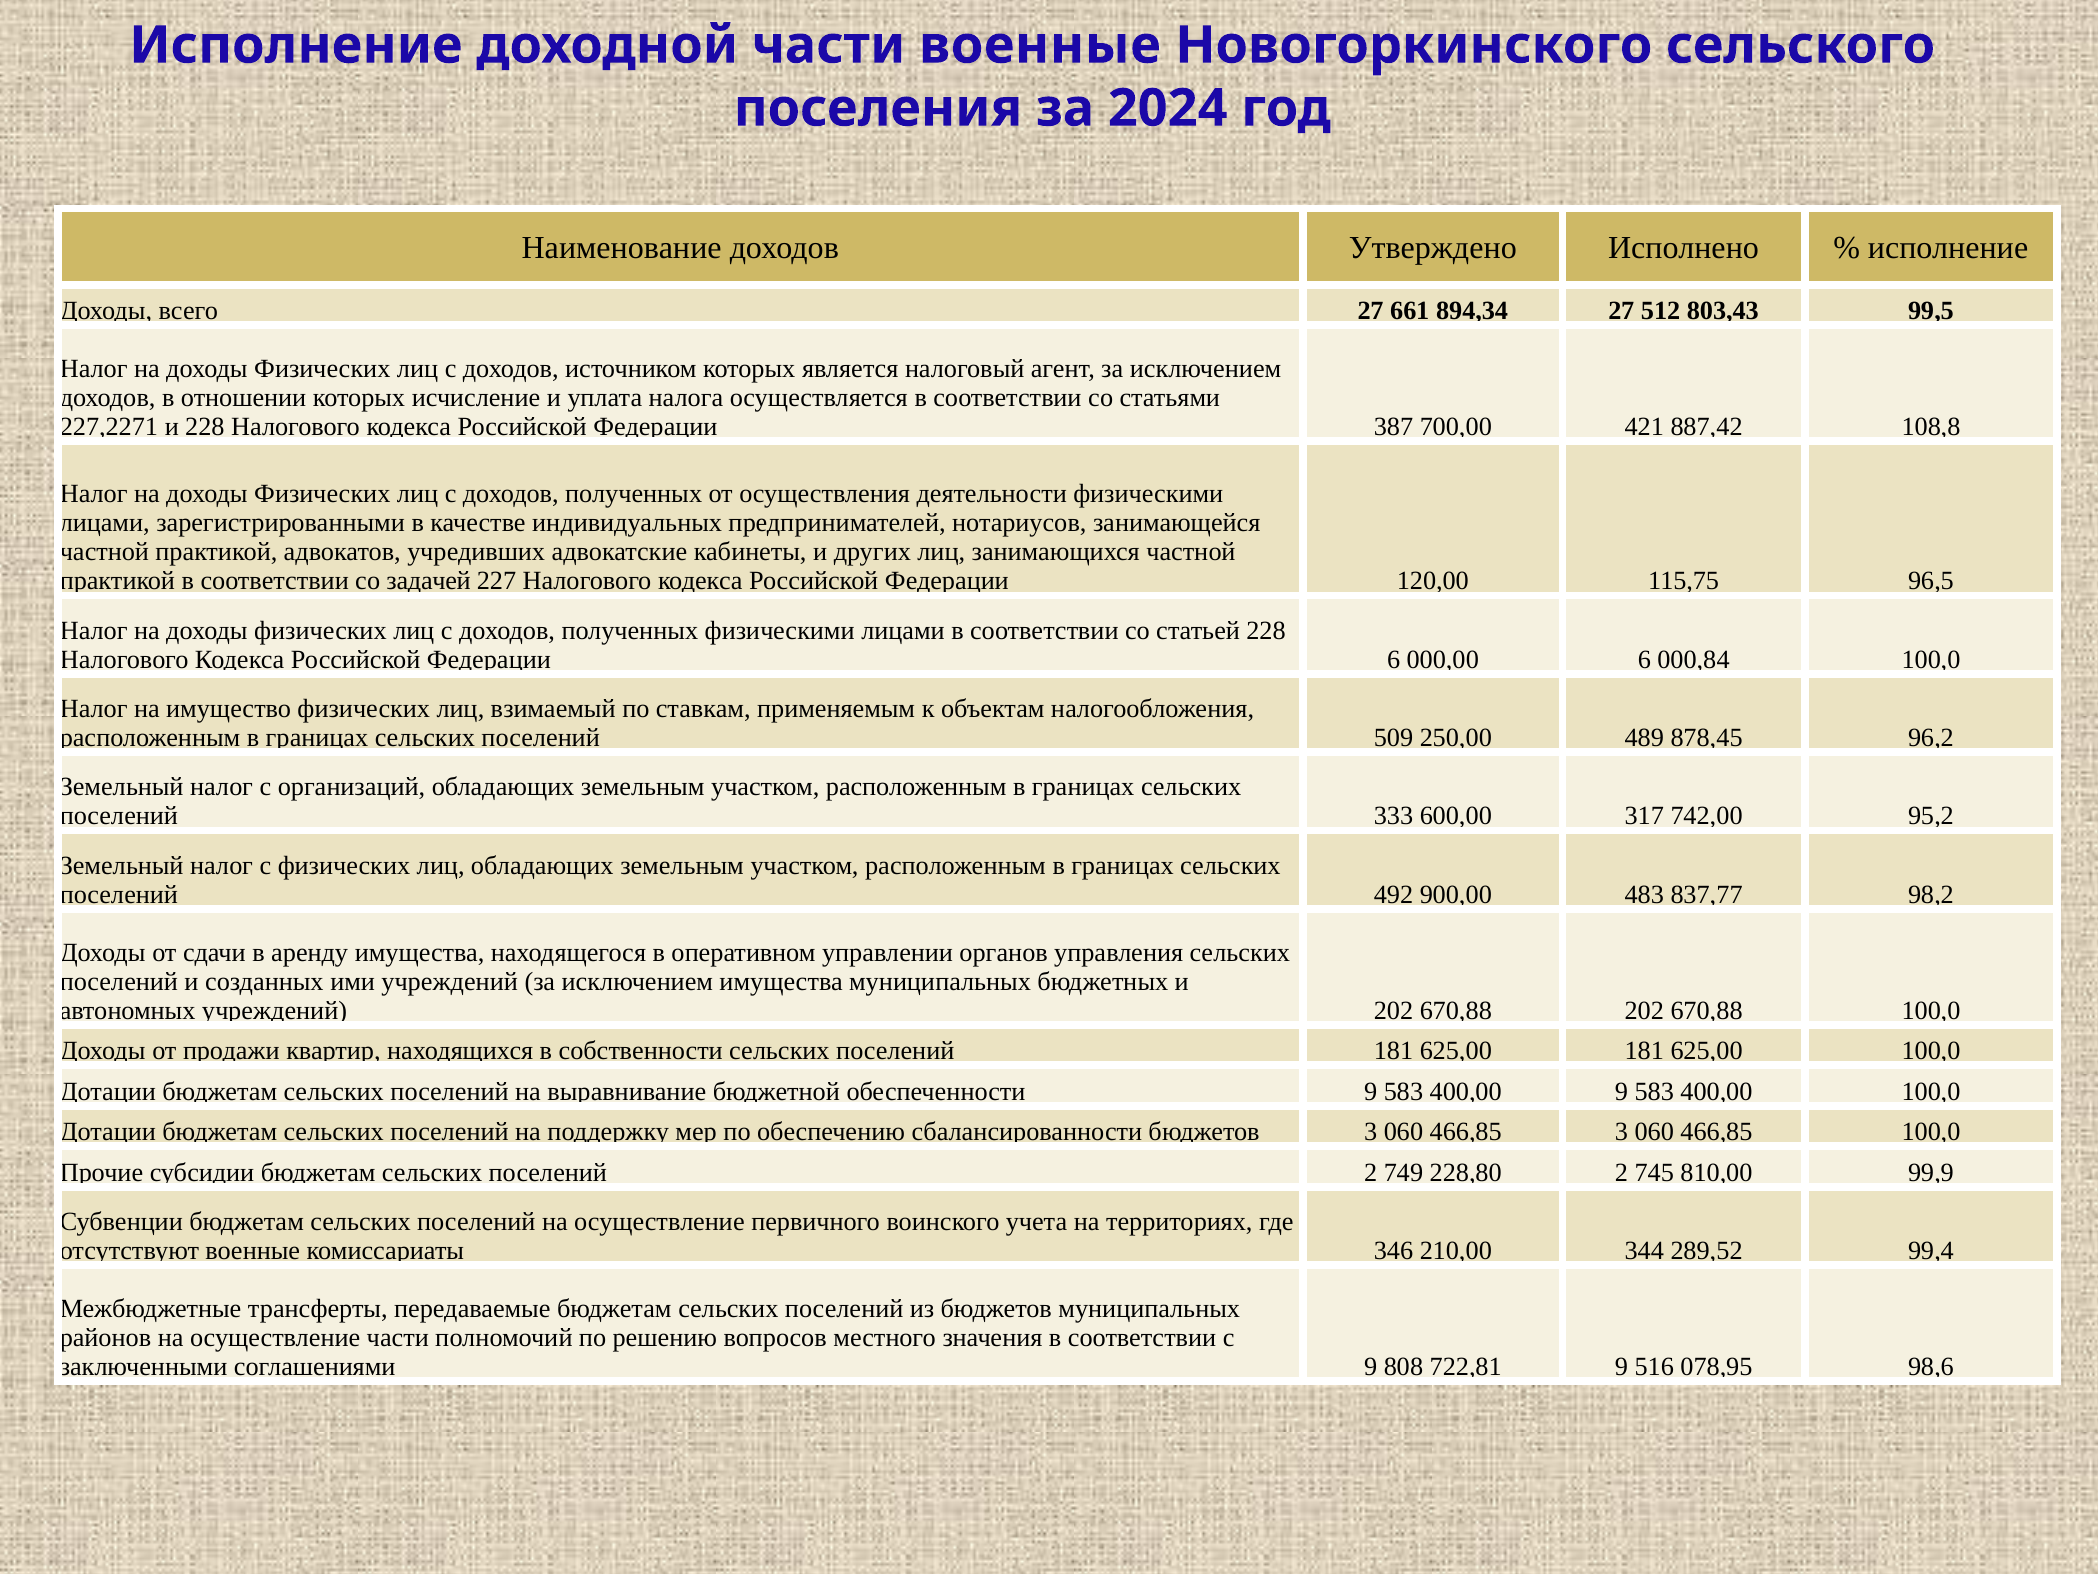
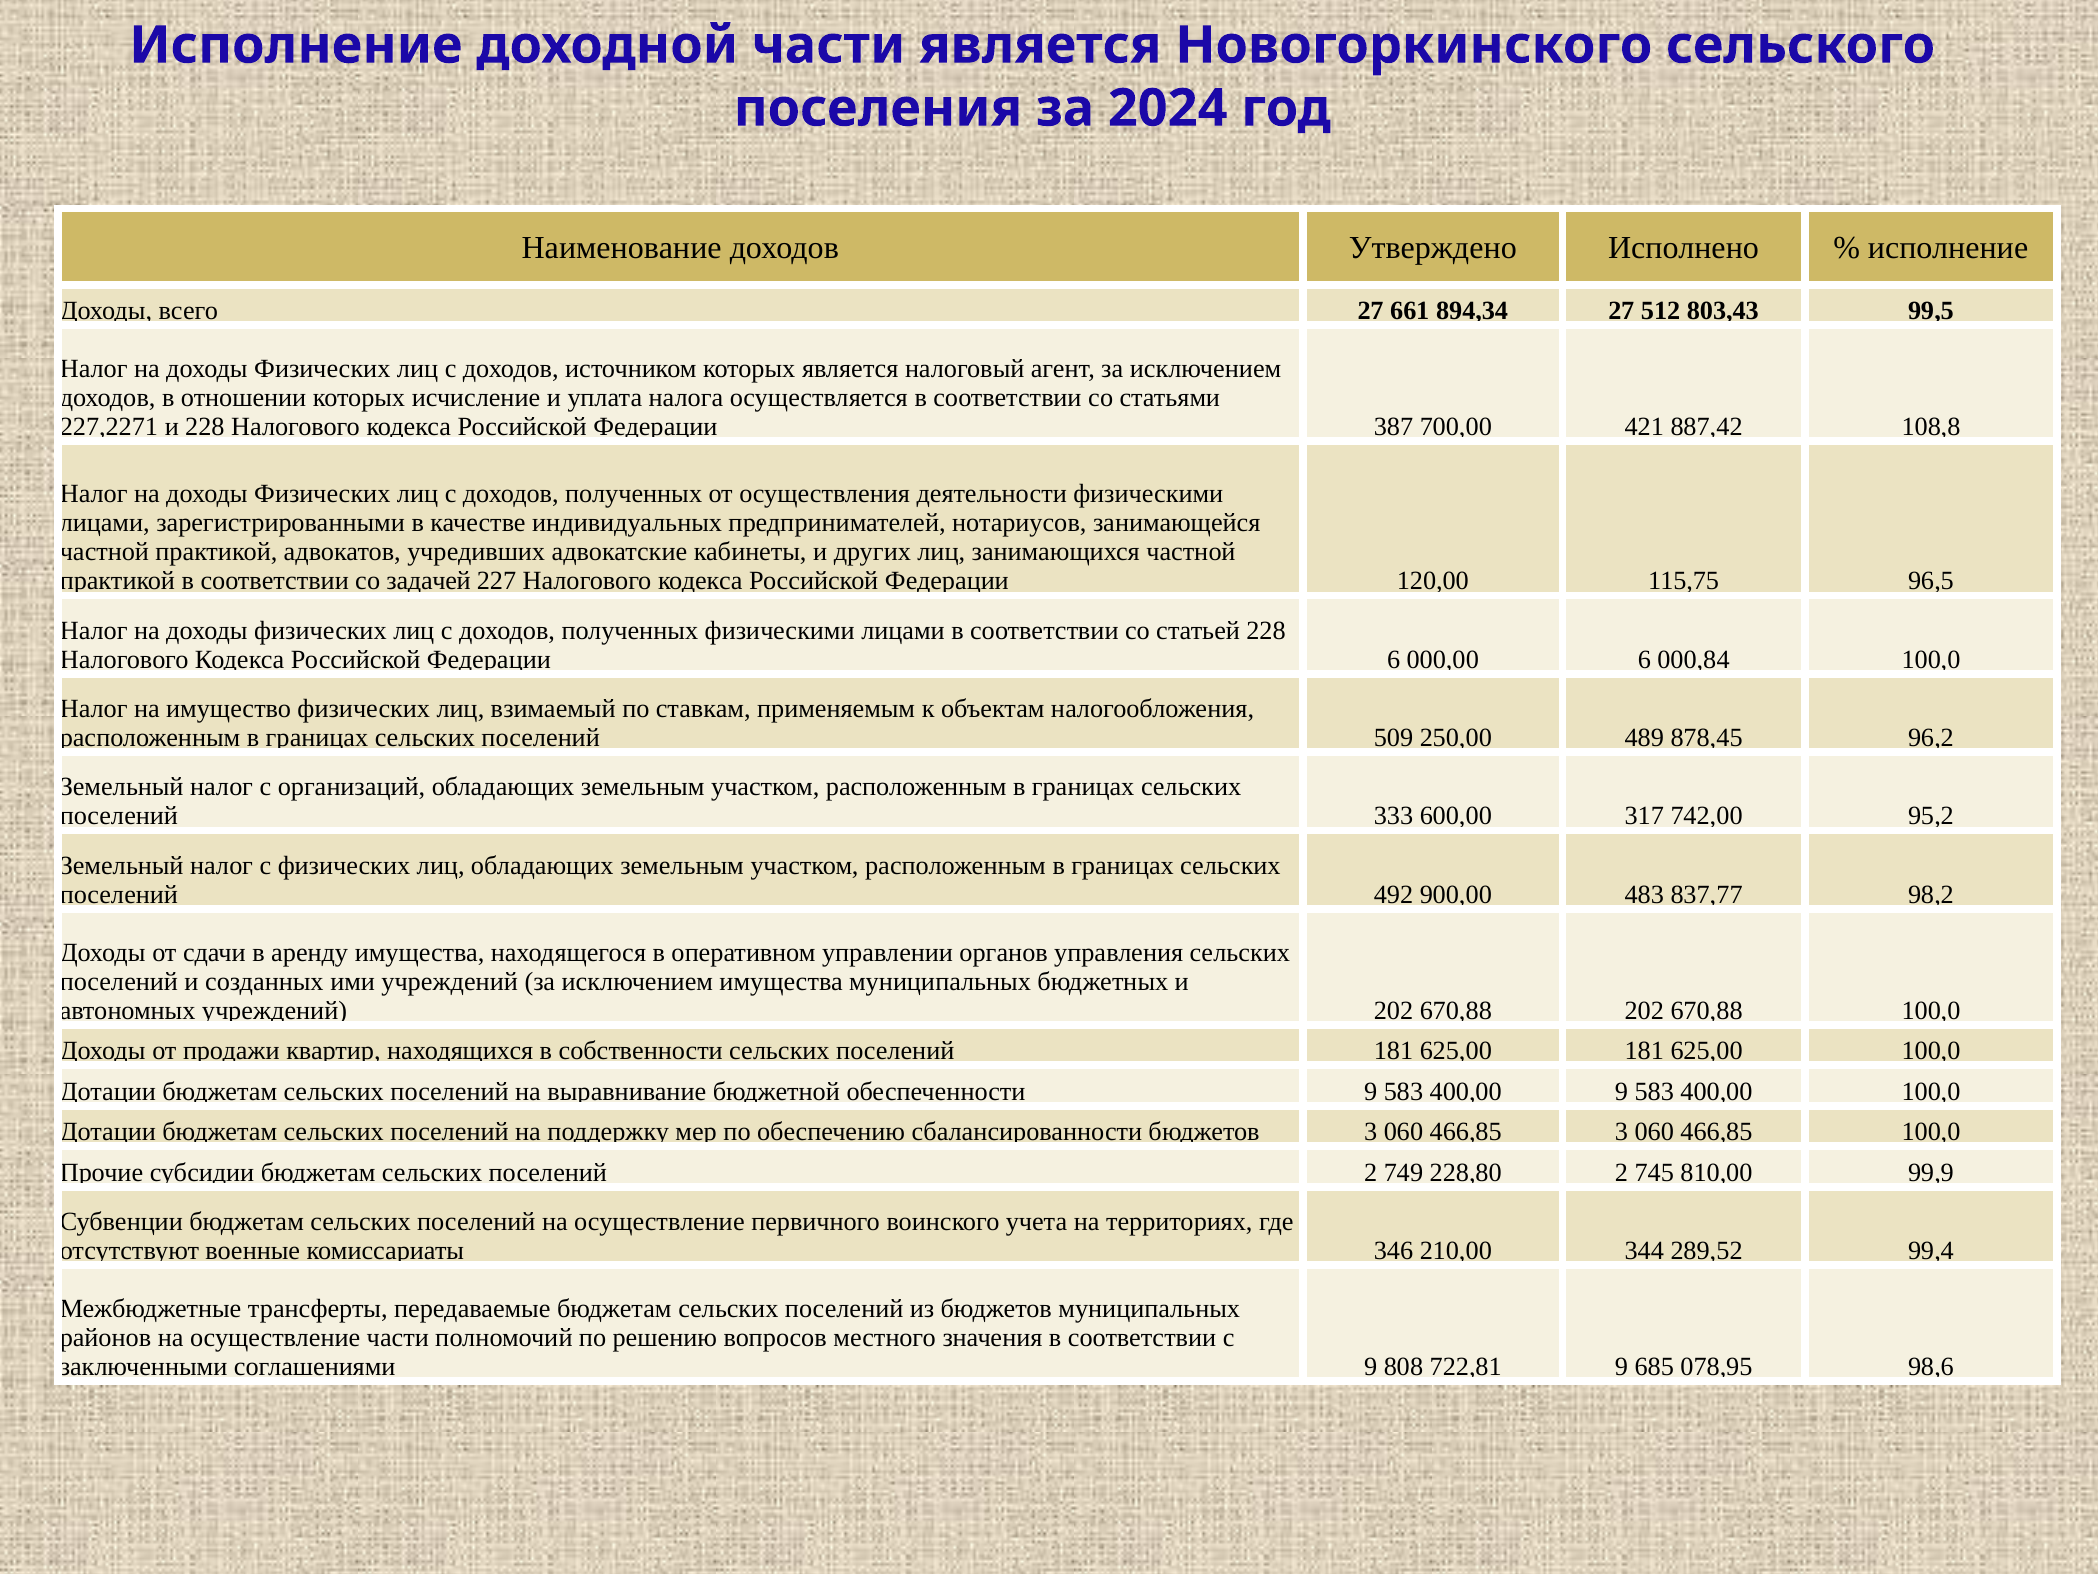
части военные: военные -> является (1040, 45)
516: 516 -> 685 (1654, 1367)
